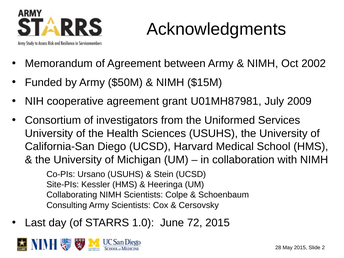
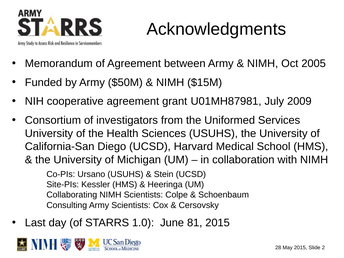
2002: 2002 -> 2005 (314, 64)
72: 72 -> 81 (195, 223)
